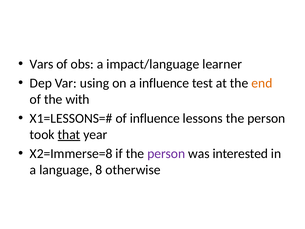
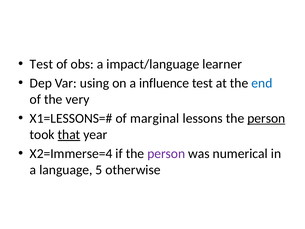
Vars: Vars -> Test (41, 64)
end colour: orange -> blue (262, 83)
with: with -> very (77, 99)
of influence: influence -> marginal (155, 118)
person underline: none -> present (266, 118)
X2=Immerse=8: X2=Immerse=8 -> X2=Immerse=4 (71, 153)
interested: interested -> numerical (240, 153)
8: 8 -> 5 (99, 170)
